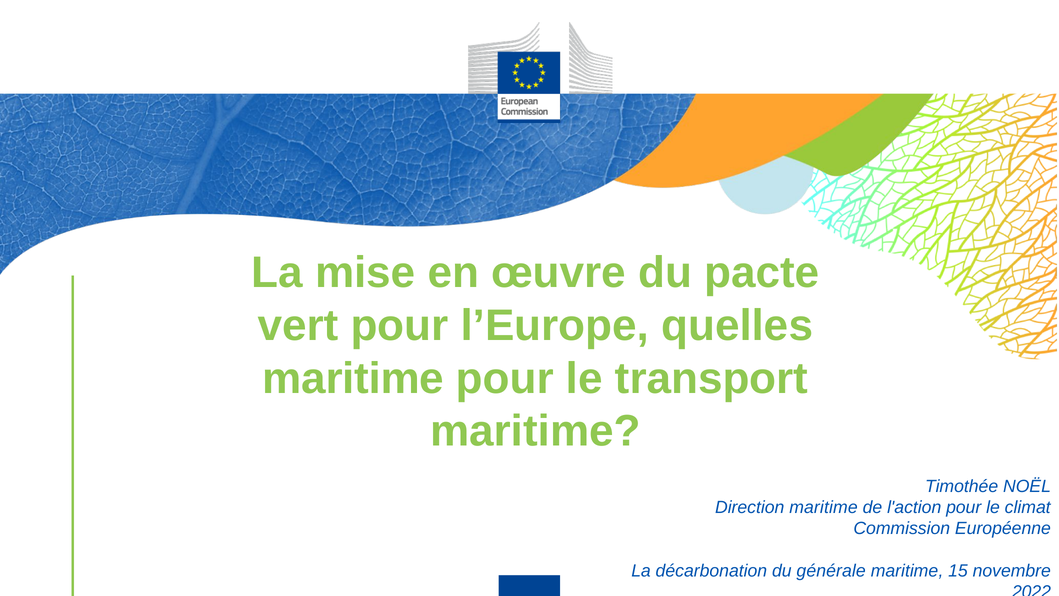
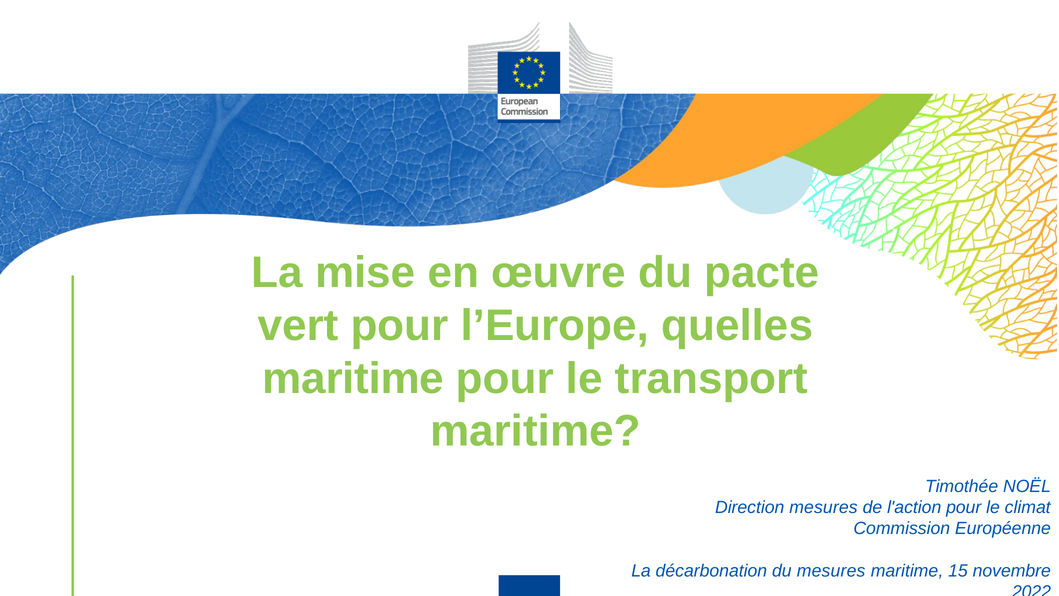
Direction maritime: maritime -> mesures (823, 507)
du générale: générale -> mesures (831, 571)
